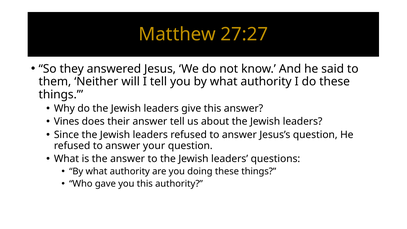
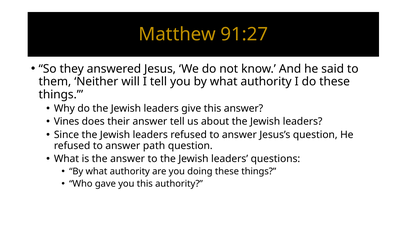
27:27: 27:27 -> 91:27 (244, 34)
your: your -> path (154, 146)
